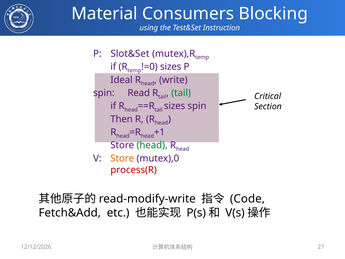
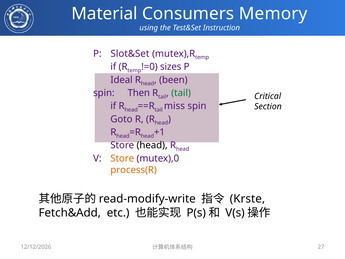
Blocking: Blocking -> Memory (273, 14)
write: write -> been (173, 80)
Read: Read -> Then (139, 93)
tail sizes: sizes -> miss (174, 106)
Then: Then -> Goto (121, 119)
head colour: green -> black (152, 145)
process(R colour: red -> orange (134, 170)
Code: Code -> Krste (247, 199)
